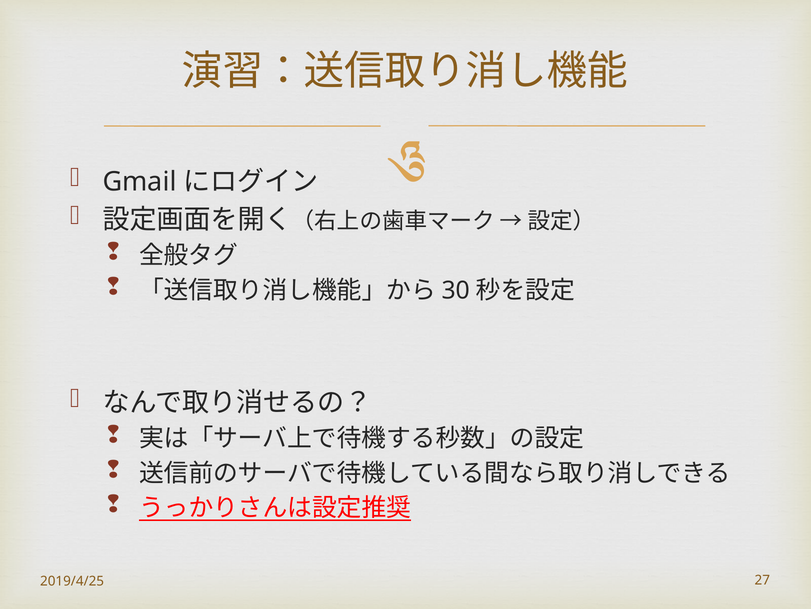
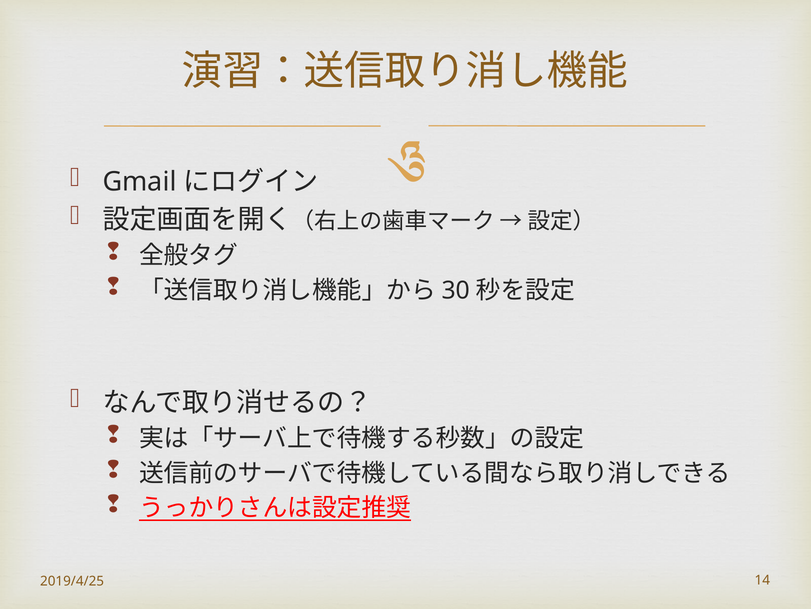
27: 27 -> 14 (762, 579)
